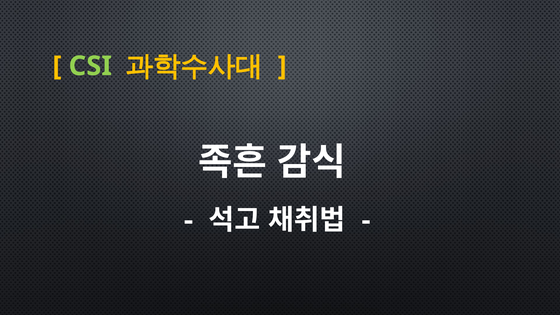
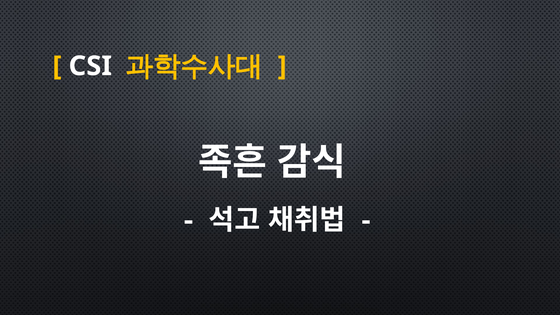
CSI colour: light green -> white (90, 66)
